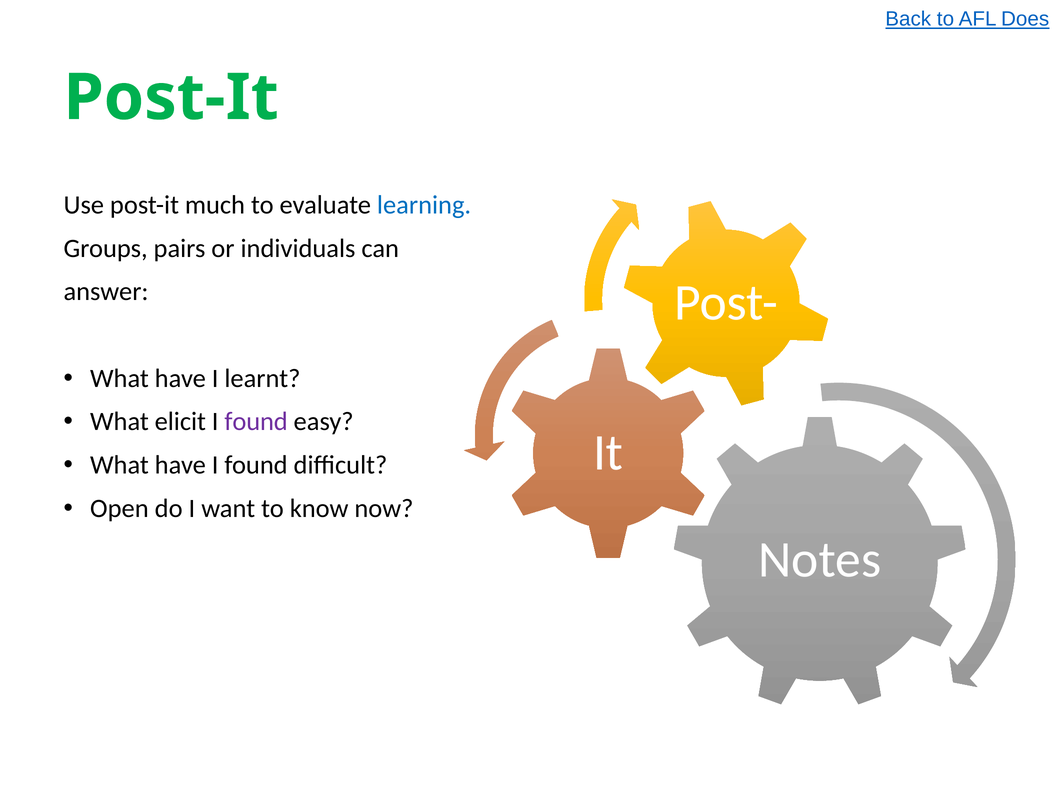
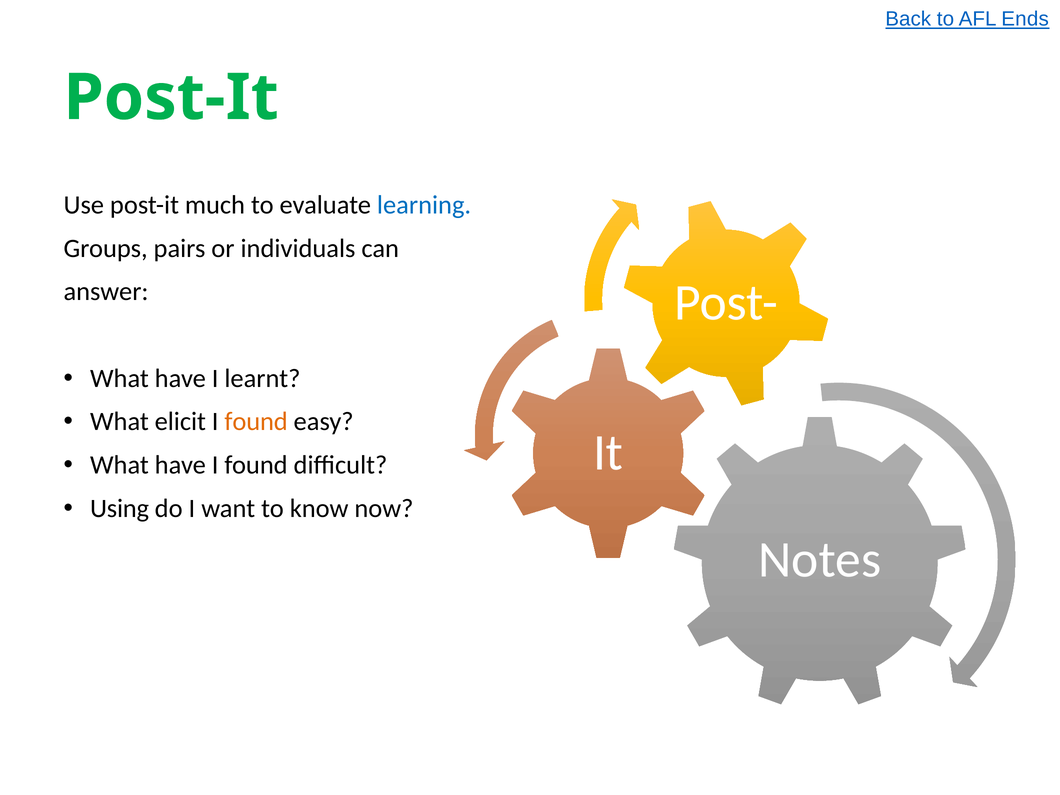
Does: Does -> Ends (1025, 19)
found colour: purple -> orange (256, 422)
Open: Open -> Using (120, 508)
